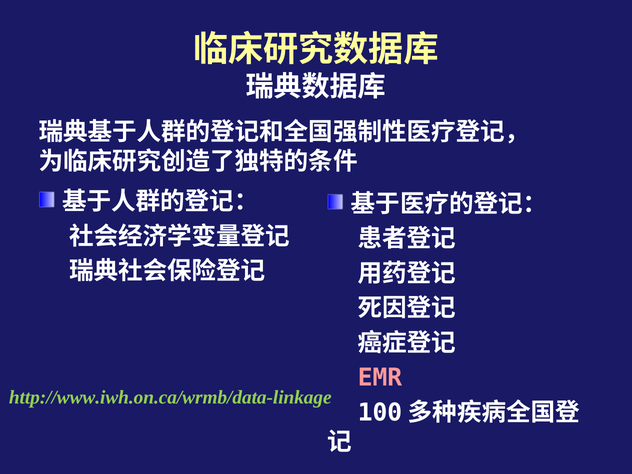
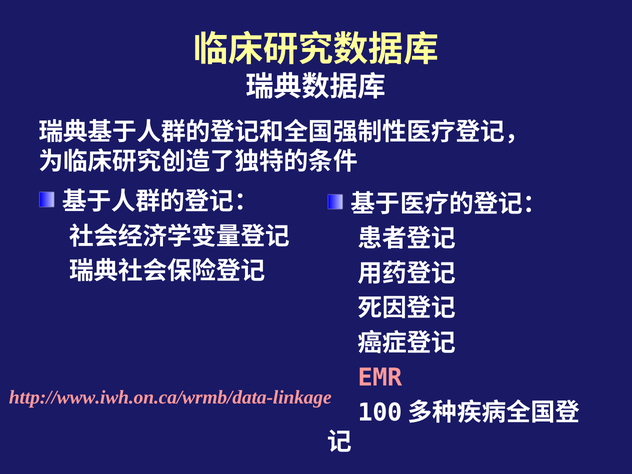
http://www.iwh.on.ca/wrmb/data-linkage colour: light green -> pink (170, 397)
